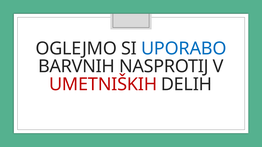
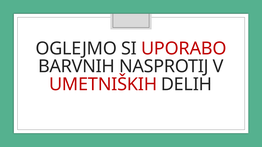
UPORABO colour: blue -> red (184, 49)
